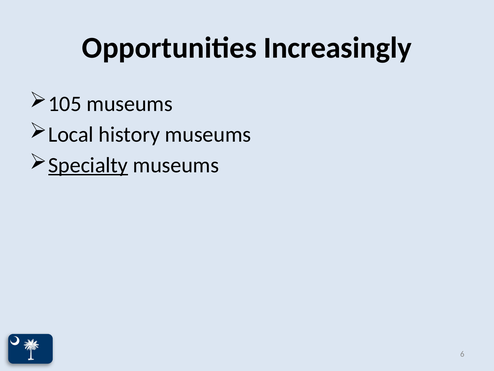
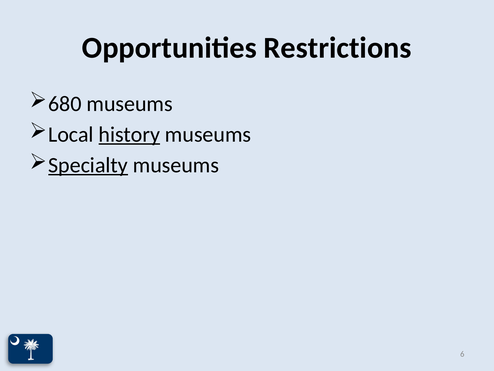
Increasingly: Increasingly -> Restrictions (338, 48)
105: 105 -> 680 (65, 104)
history underline: none -> present (129, 134)
